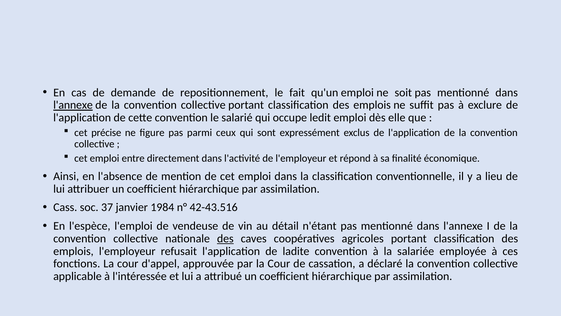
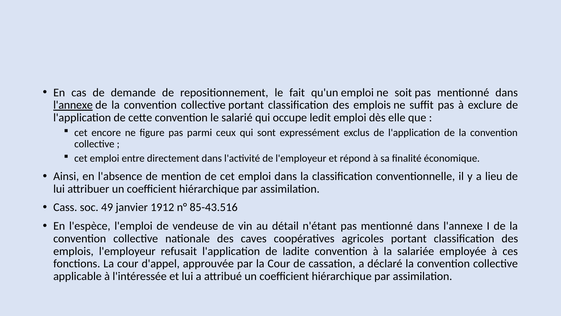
précise: précise -> encore (106, 133)
37: 37 -> 49 (107, 207)
1984: 1984 -> 1912 (162, 207)
42-43.516: 42-43.516 -> 85-43.516 (214, 207)
des underline: present -> none (225, 238)
